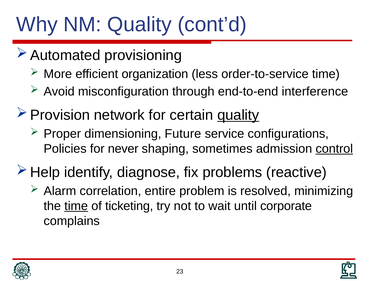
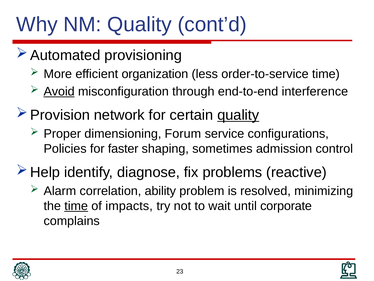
Avoid underline: none -> present (59, 91)
Future: Future -> Forum (183, 133)
never: never -> faster (123, 148)
control underline: present -> none (334, 148)
entire: entire -> ability (160, 191)
ticketing: ticketing -> impacts (129, 206)
